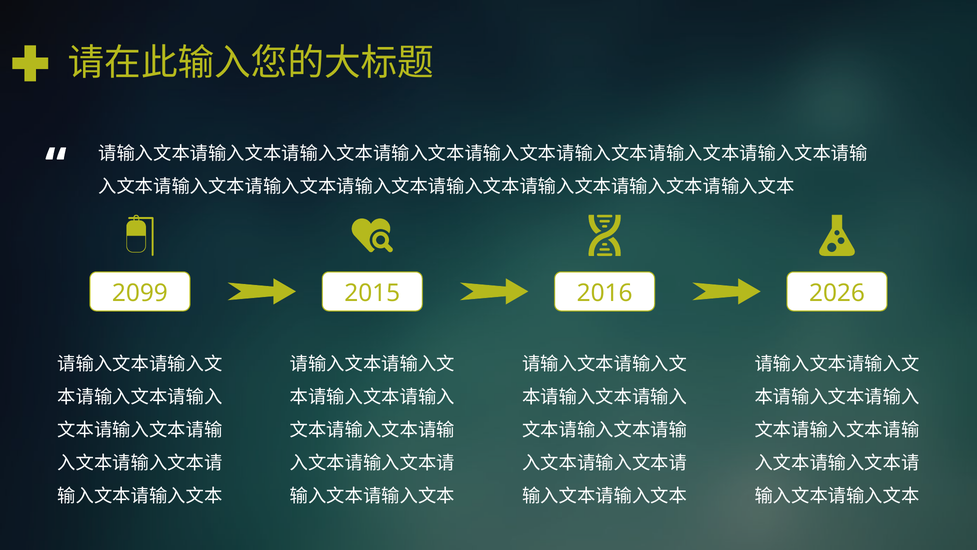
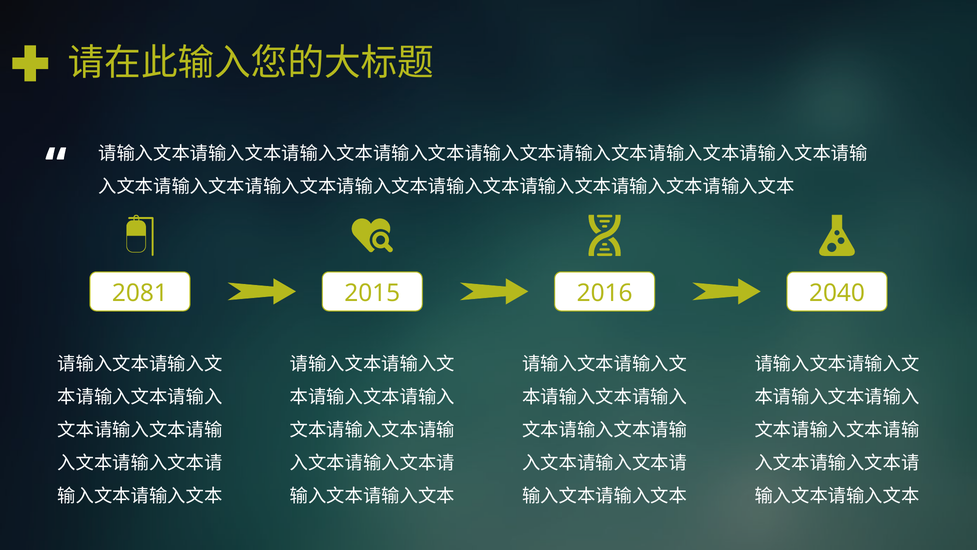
2099: 2099 -> 2081 (140, 293)
2026: 2026 -> 2040 (837, 293)
